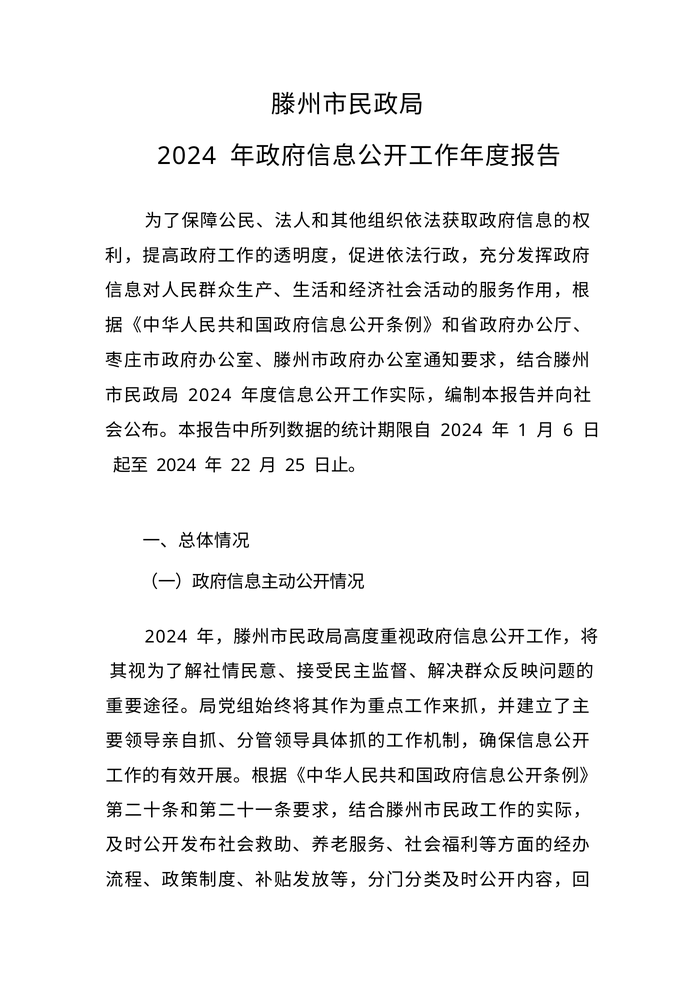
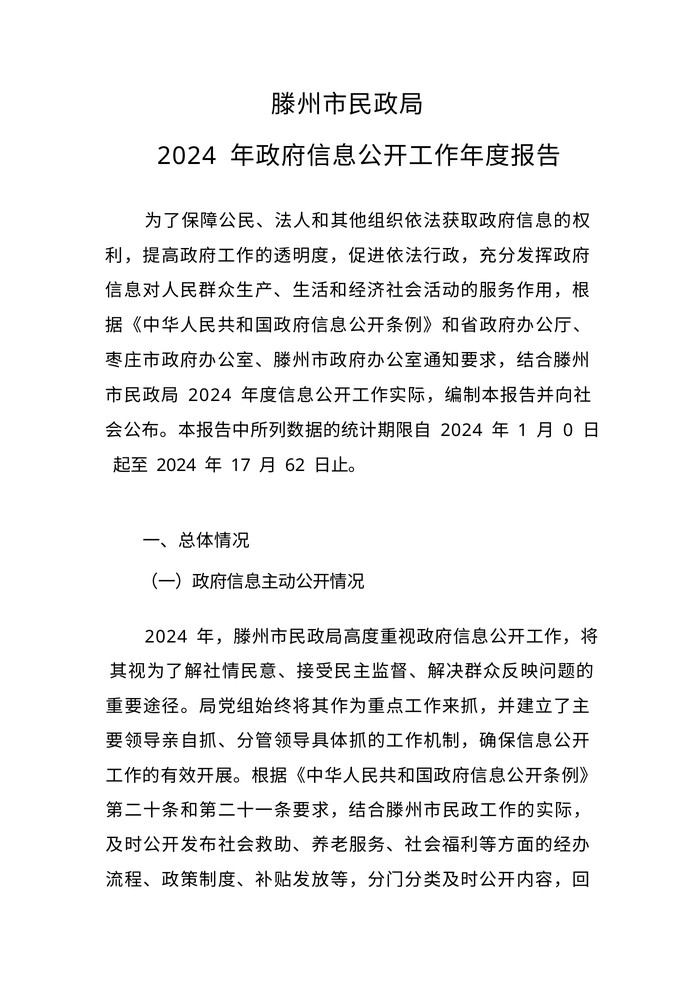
6: 6 -> 0 (568, 431)
22: 22 -> 17 (241, 466)
25: 25 -> 62 (295, 466)
